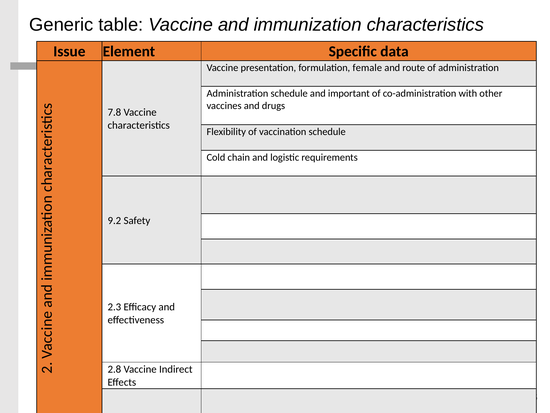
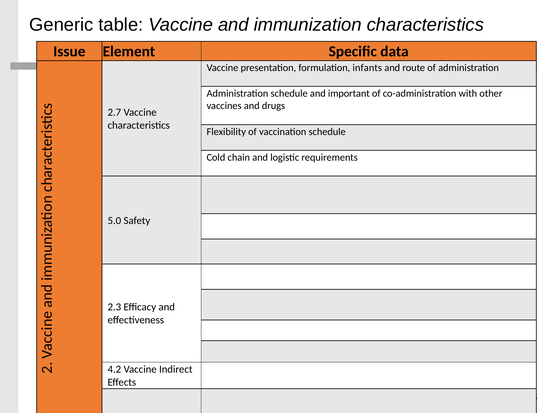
female: female -> infants (367, 68)
7.8: 7.8 -> 2.7 (114, 112)
9.2: 9.2 -> 5.0 (114, 220)
2.8: 2.8 -> 4.2 (114, 369)
